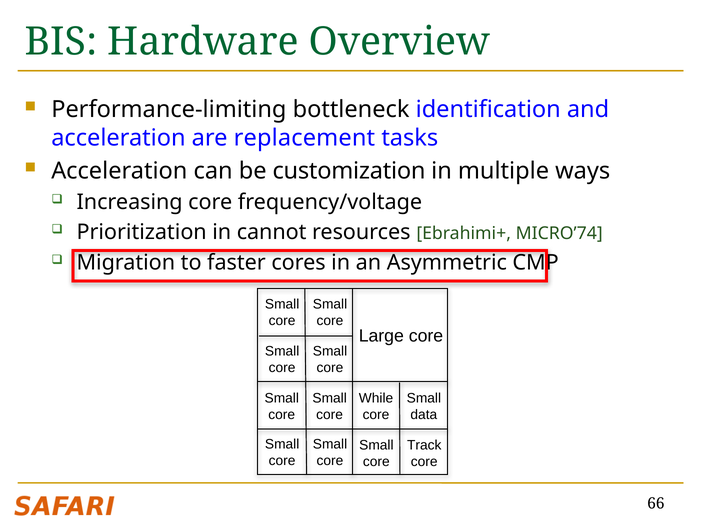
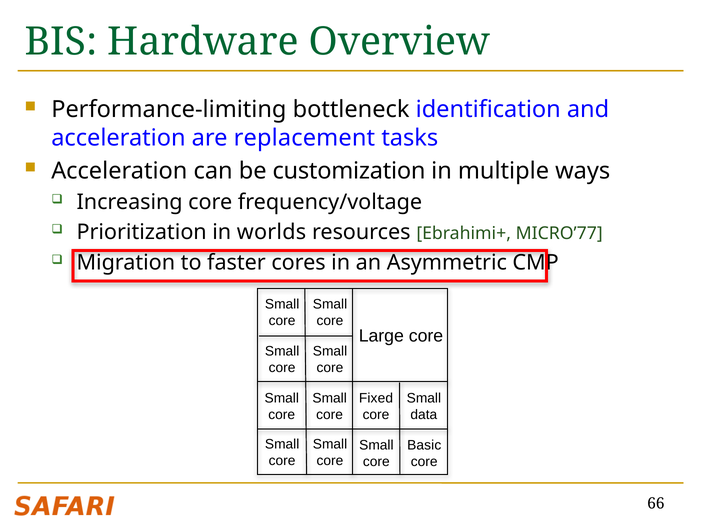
cannot: cannot -> worlds (271, 232)
MICRO’74: MICRO’74 -> MICRO’77 (559, 234)
While: While -> Fixed (376, 398)
Track: Track -> Basic (424, 445)
